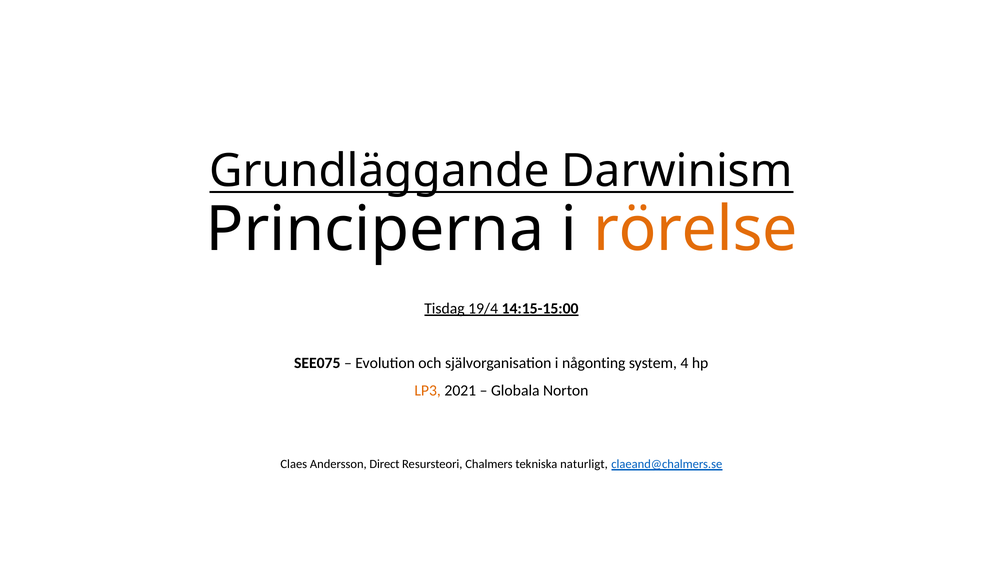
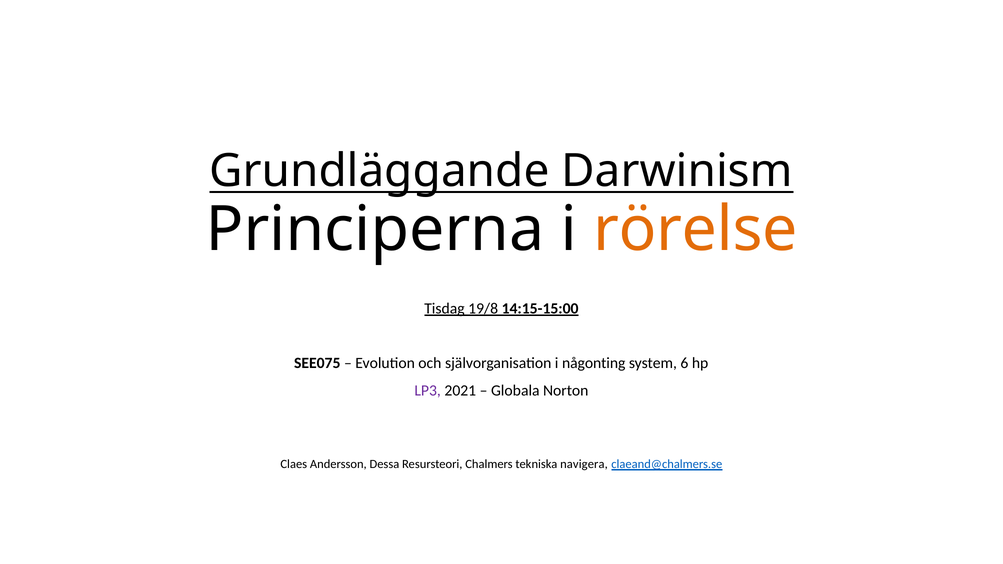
19/4: 19/4 -> 19/8 (483, 308)
4: 4 -> 6 (684, 363)
LP3 colour: orange -> purple (428, 391)
Direct: Direct -> Dessa (384, 465)
naturligt: naturligt -> navigera (584, 465)
